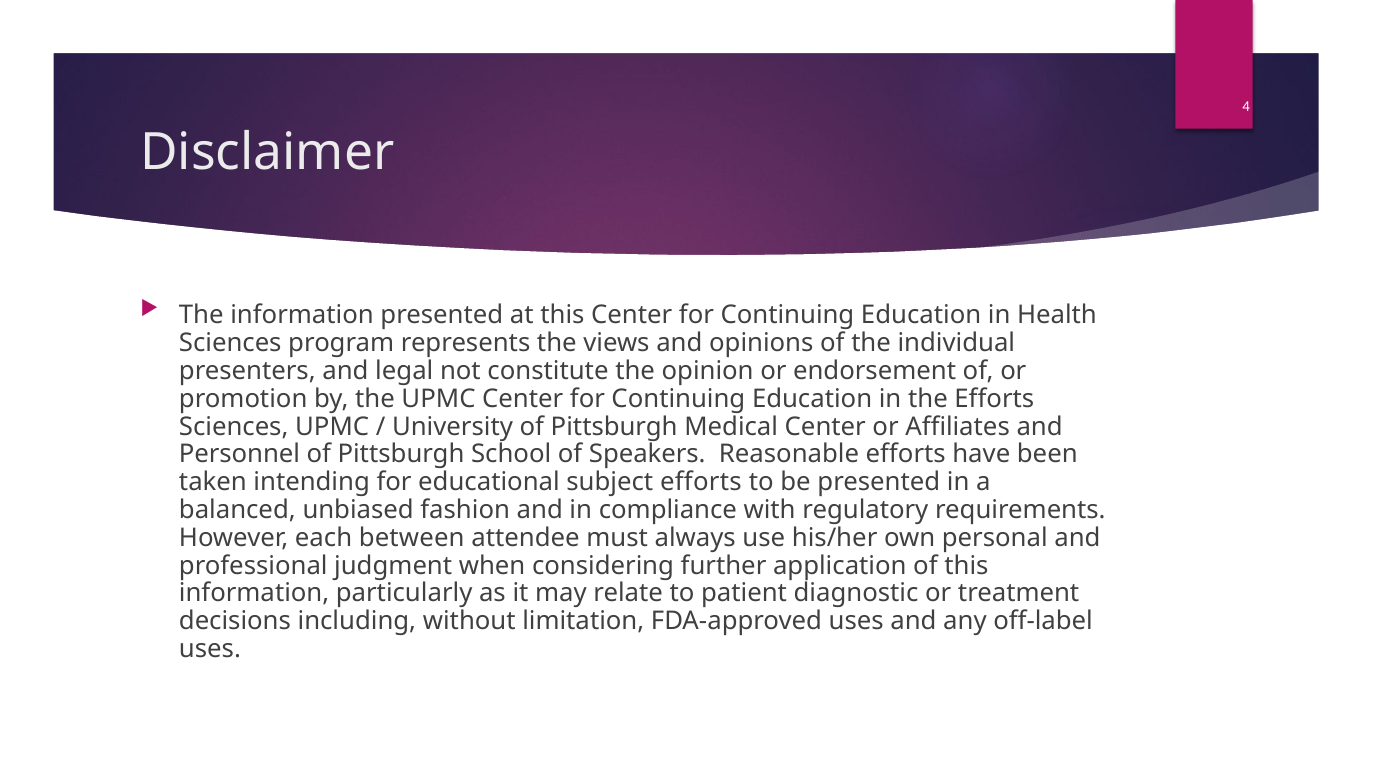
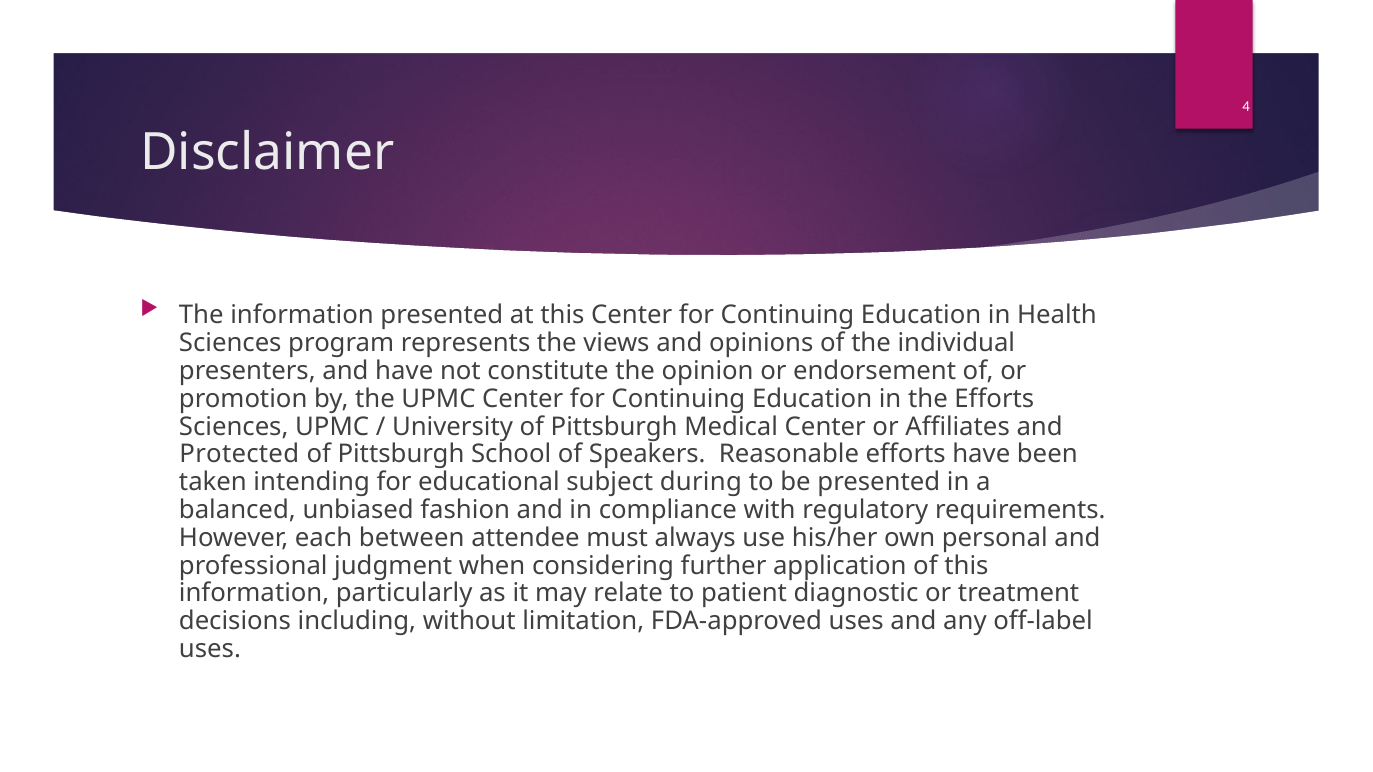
and legal: legal -> have (404, 371)
Personnel: Personnel -> Protected (239, 455)
subject efforts: efforts -> during (701, 482)
